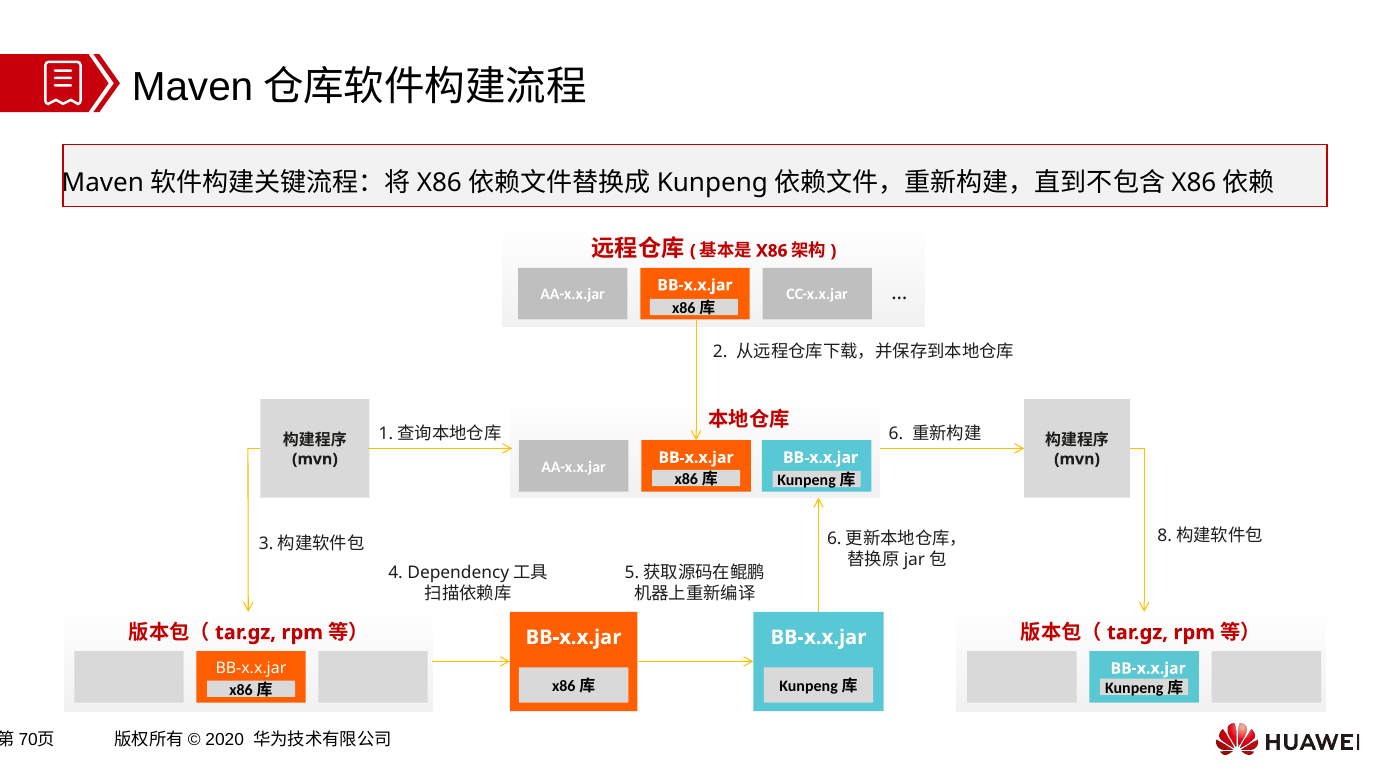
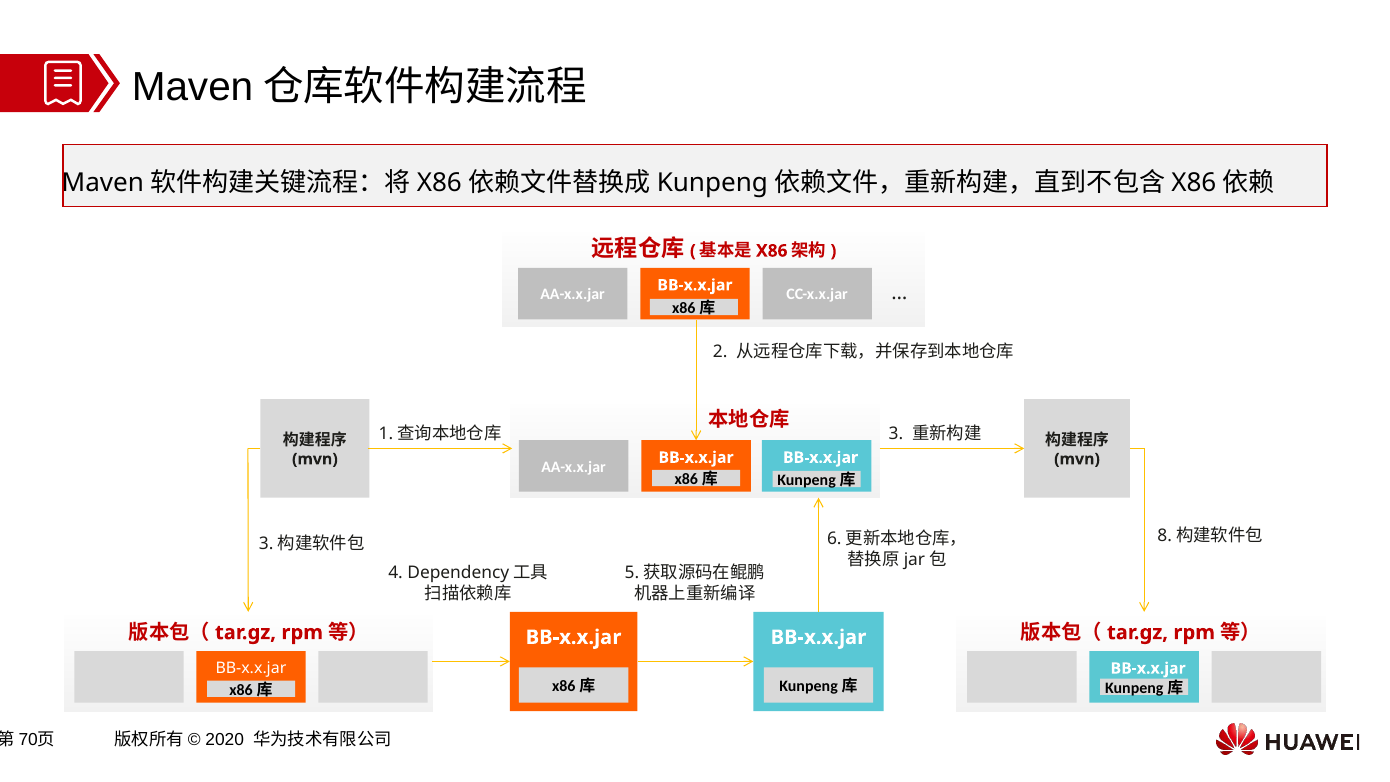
6: 6 -> 3 (896, 434)
